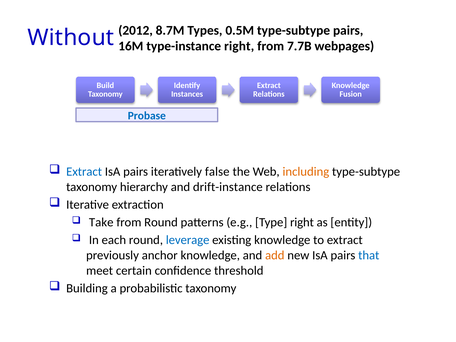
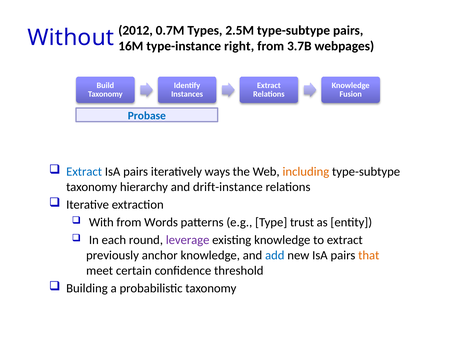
8.7M: 8.7M -> 0.7M (170, 30)
0.5M: 0.5M -> 2.5M (240, 30)
7.7B: 7.7B -> 3.7B (299, 46)
false: false -> ways (217, 172)
Take: Take -> With (101, 222)
from Round: Round -> Words (161, 222)
Type right: right -> trust (302, 222)
leverage colour: blue -> purple (188, 240)
add colour: orange -> blue (275, 255)
that colour: blue -> orange (369, 255)
